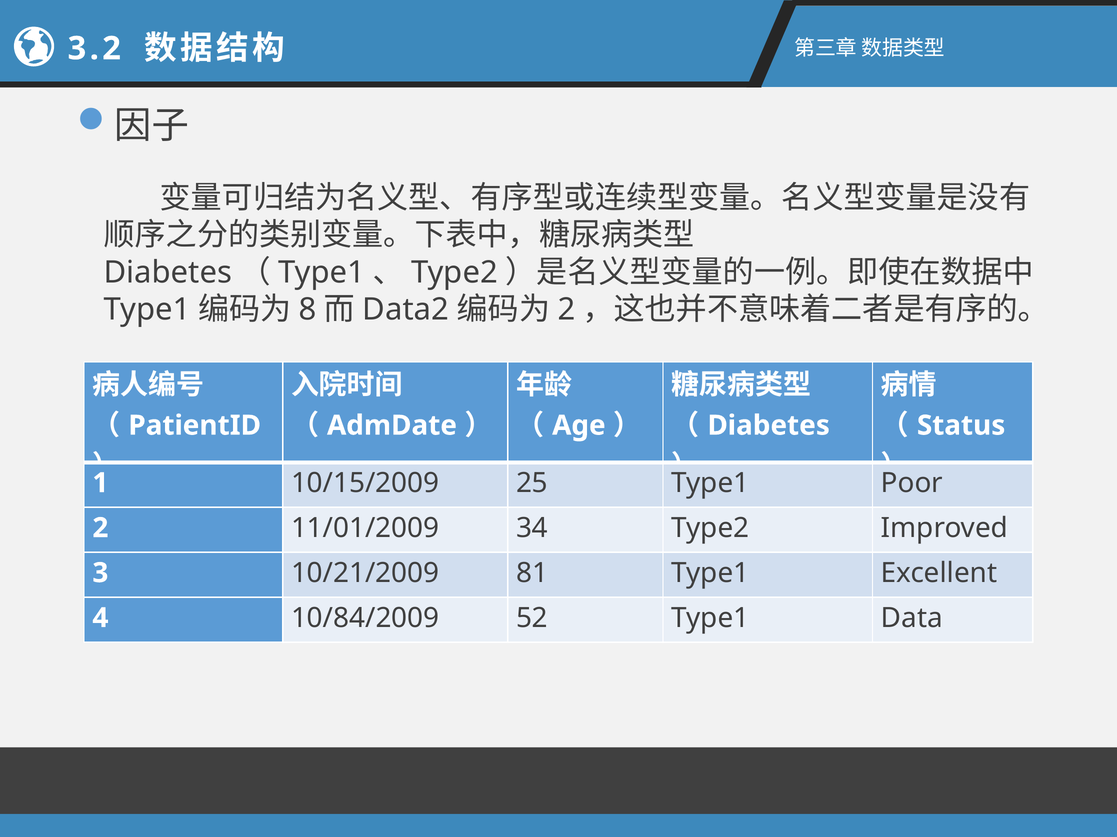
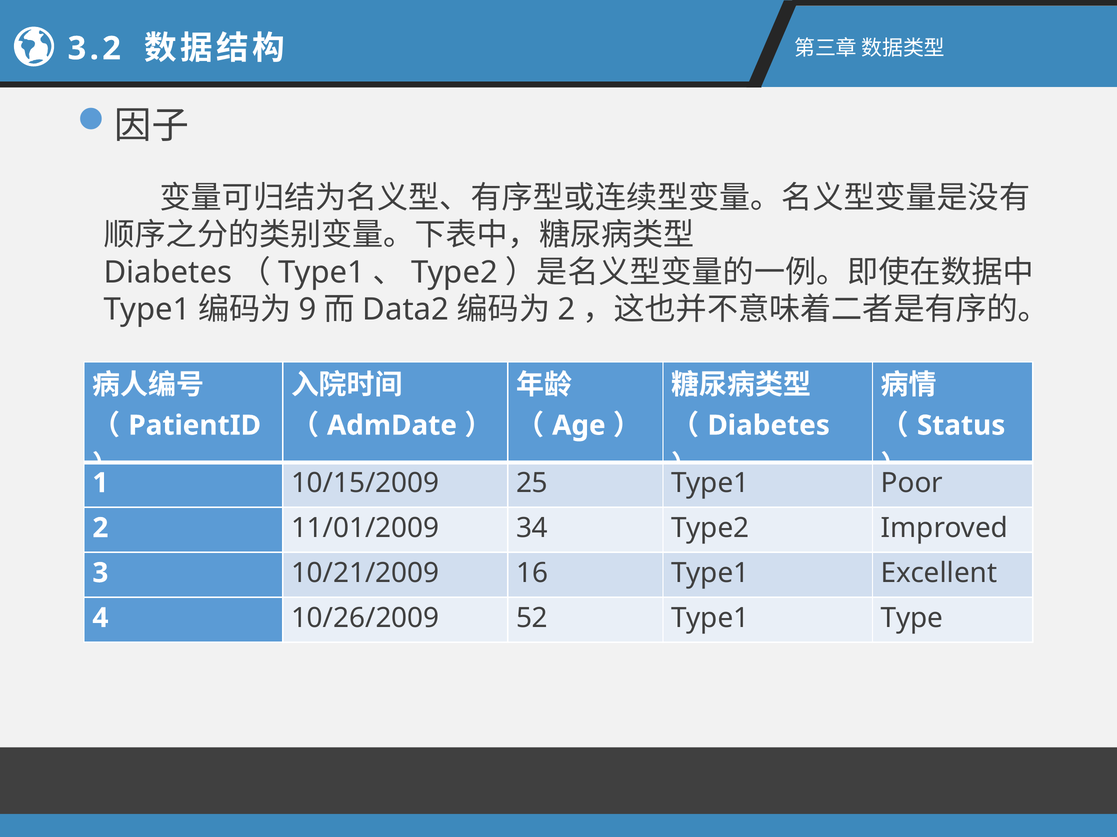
8: 8 -> 9 (308, 310)
81: 81 -> 16 (532, 573)
10/84/2009: 10/84/2009 -> 10/26/2009 (365, 618)
Data: Data -> Type (912, 618)
